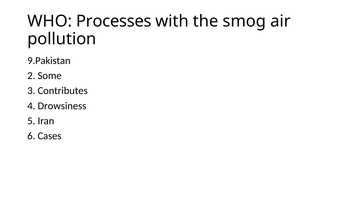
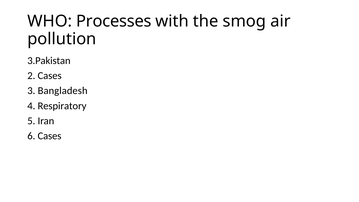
9.Pakistan: 9.Pakistan -> 3.Pakistan (49, 61)
2 Some: Some -> Cases (50, 76)
Contributes: Contributes -> Bangladesh (63, 91)
Drowsiness: Drowsiness -> Respiratory (62, 106)
